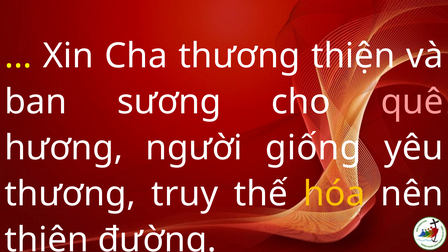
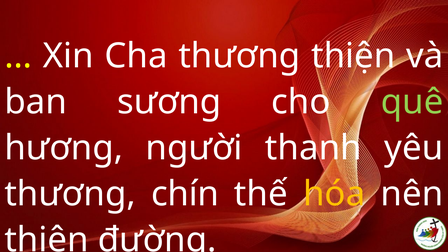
quê colour: pink -> light green (412, 102)
giống: giống -> thanh (313, 148)
truy: truy -> chín (185, 194)
